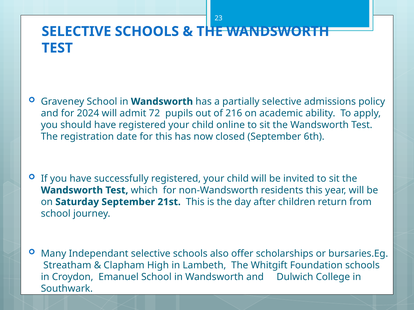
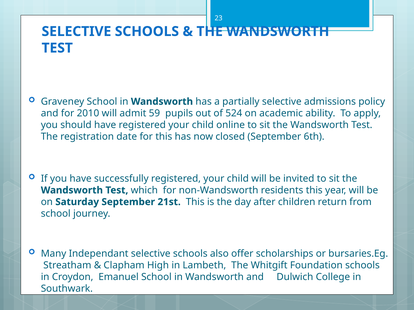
2024: 2024 -> 2010 (88, 113)
72: 72 -> 59 (154, 113)
216: 216 -> 524 (234, 113)
